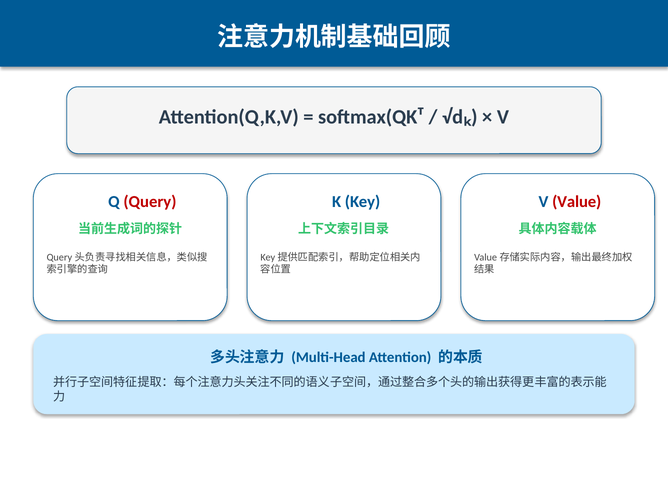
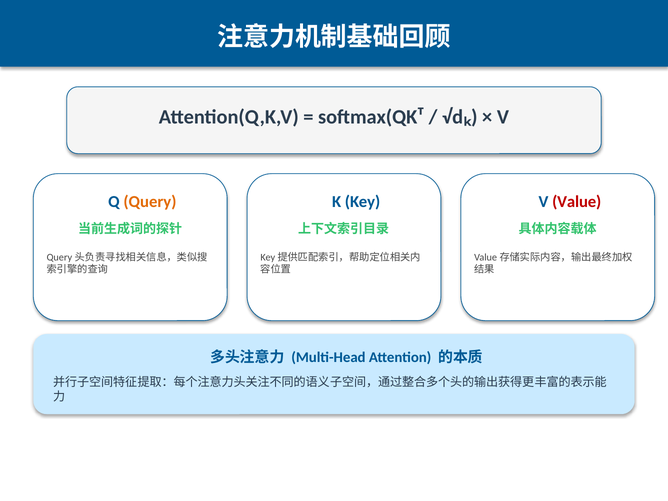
Query colour: red -> orange (150, 201)
